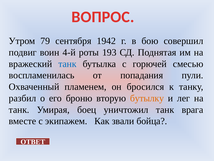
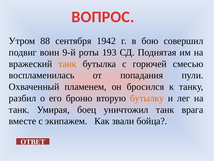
79: 79 -> 88 (45, 41)
4-й: 4-й -> 9-й (69, 52)
танк colour: blue -> orange (67, 64)
